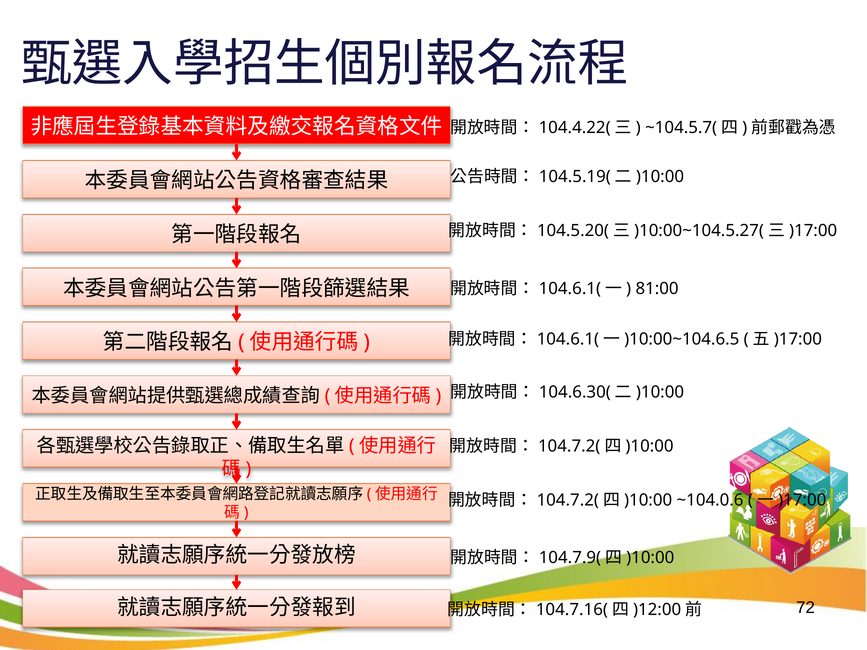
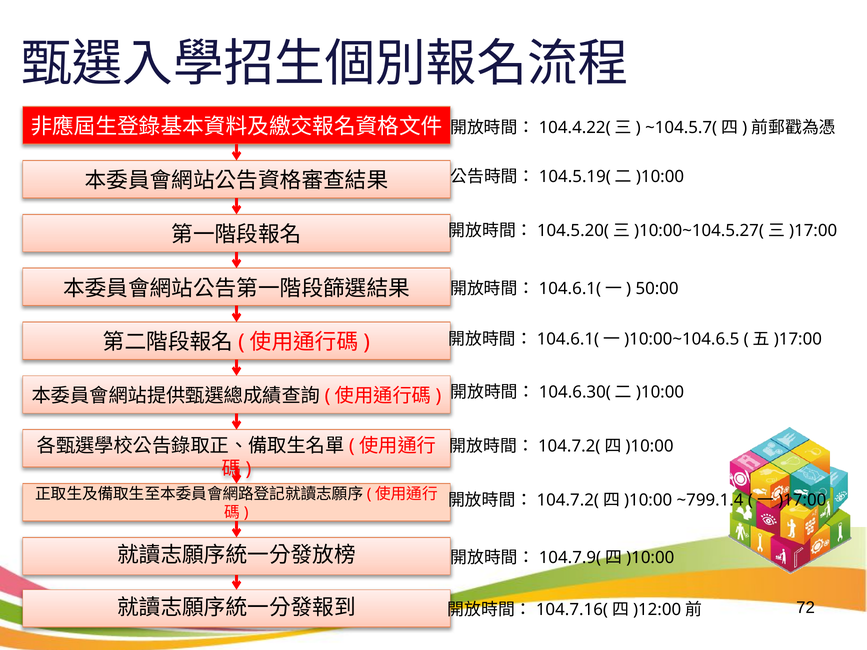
81:00: 81:00 -> 50:00 (657, 289)
~104.0.6: ~104.0.6 -> ~799.1.4 (710, 500)
